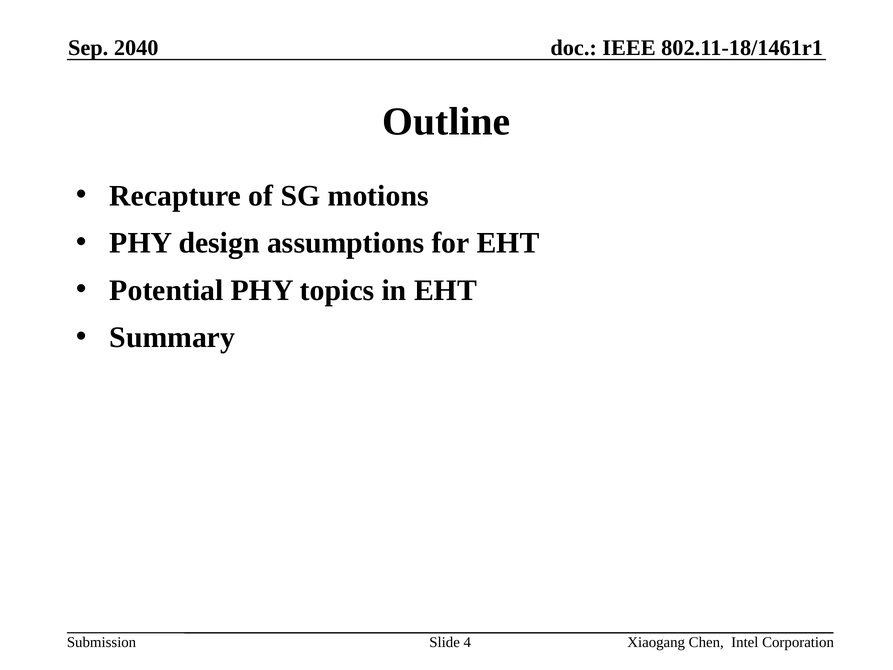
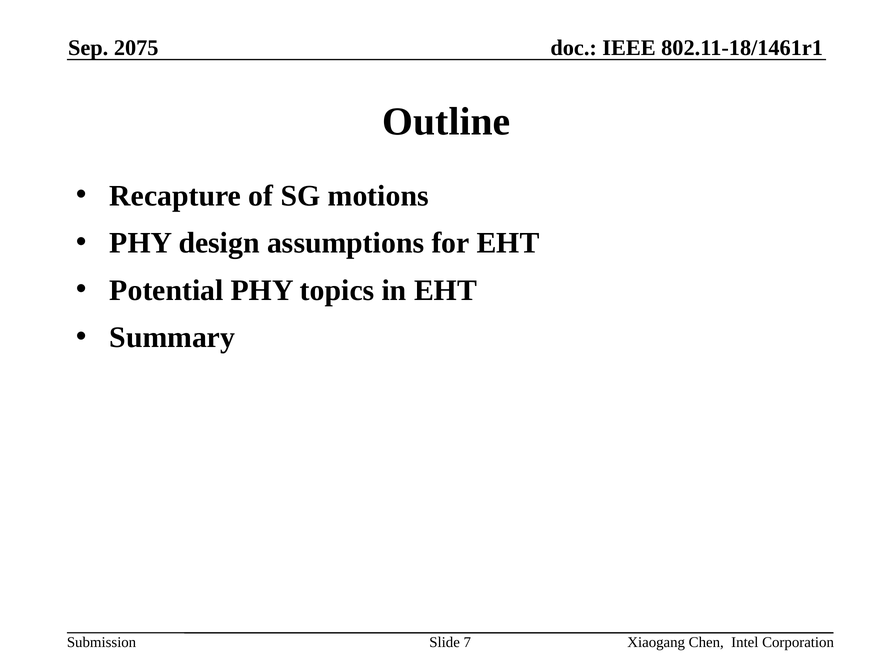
2040: 2040 -> 2075 (136, 48)
4: 4 -> 7 (467, 642)
